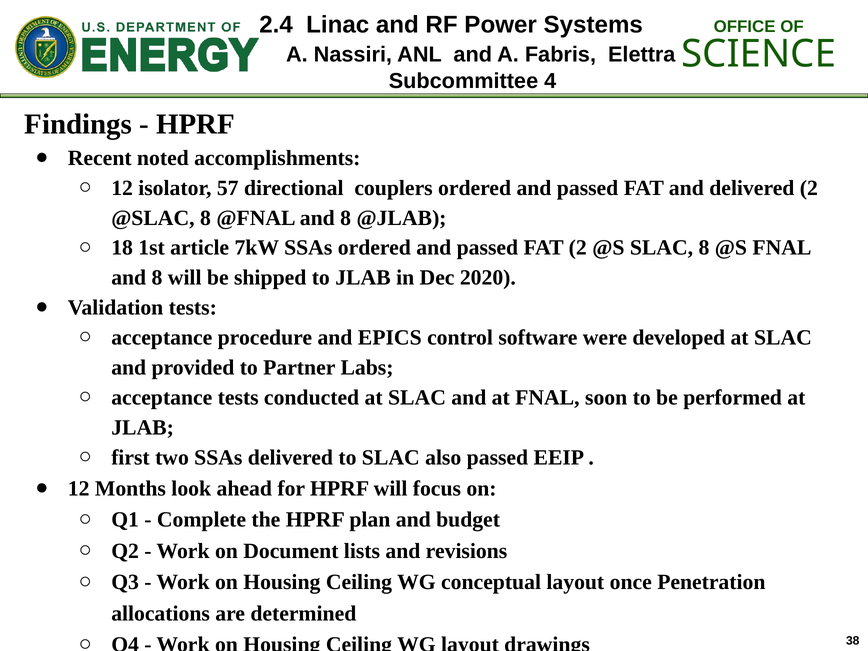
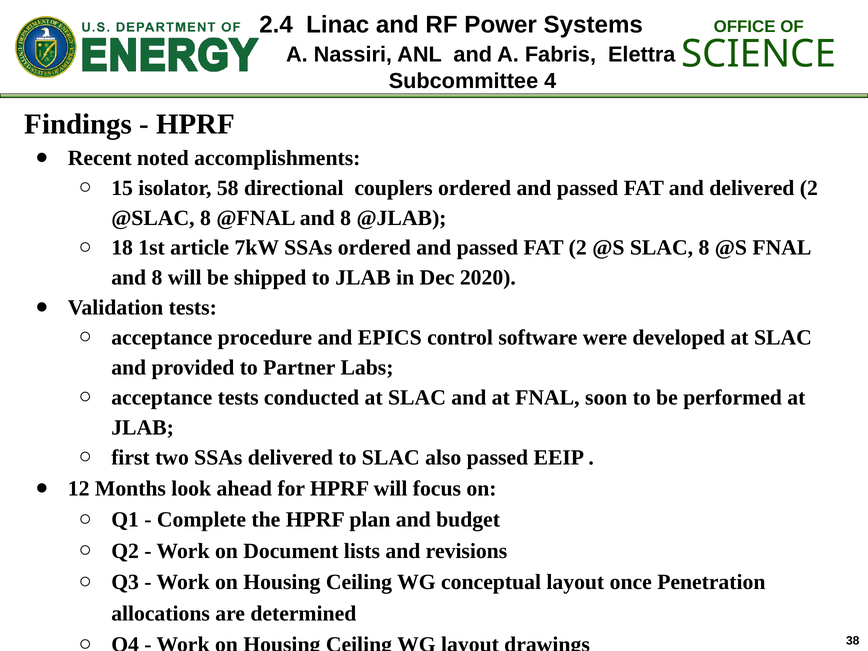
12: 12 -> 15 (122, 188)
57: 57 -> 58 (228, 188)
